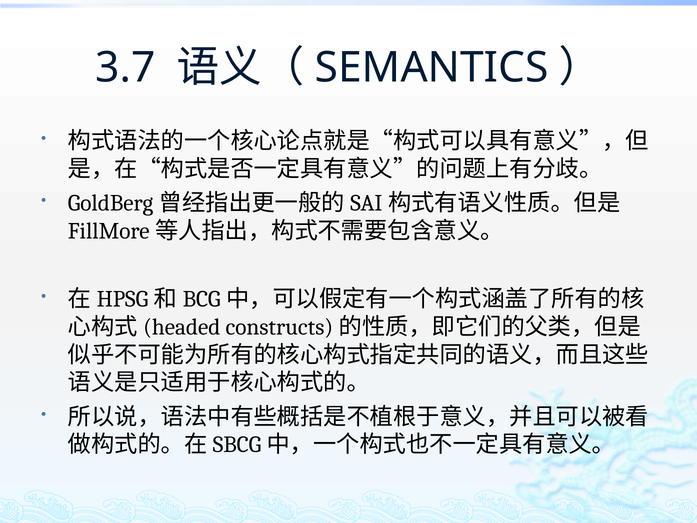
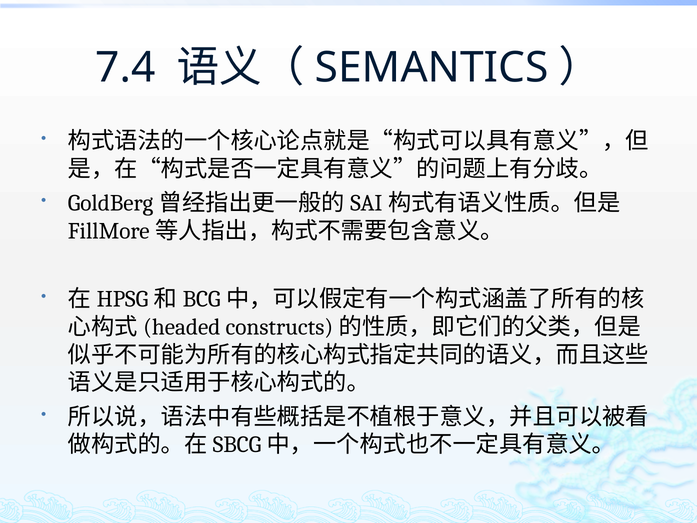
3.7: 3.7 -> 7.4 (125, 67)
